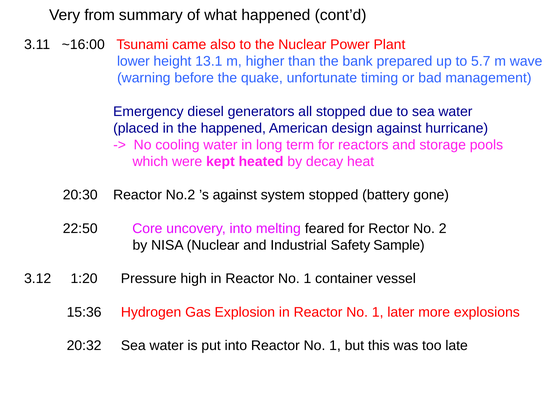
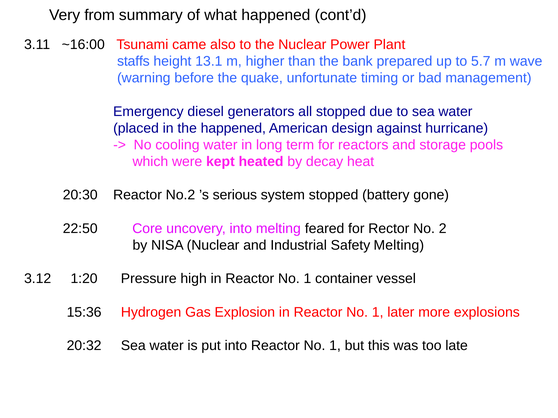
lower: lower -> staffs (133, 61)
’s against: against -> serious (235, 195)
Safety Sample: Sample -> Melting (399, 246)
